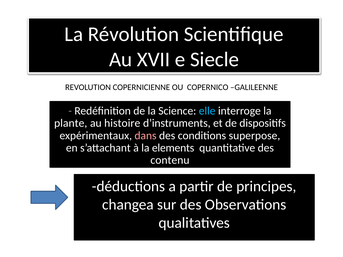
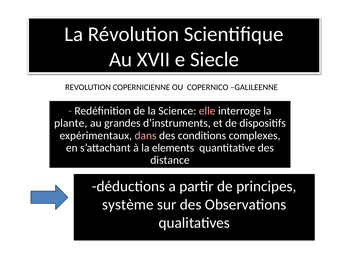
elle colour: light blue -> pink (207, 111)
histoire: histoire -> grandes (122, 123)
superpose: superpose -> complexes (255, 136)
contenu: contenu -> distance (170, 160)
changea: changea -> système (128, 205)
